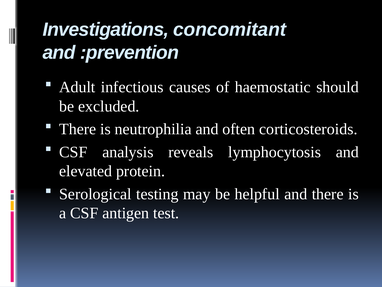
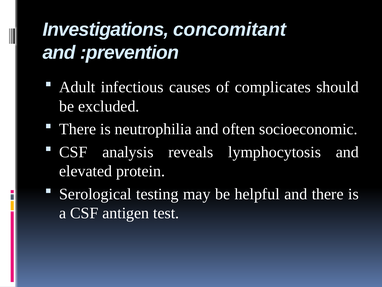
haemostatic: haemostatic -> complicates (273, 87)
corticosteroids: corticosteroids -> socioeconomic (308, 129)
